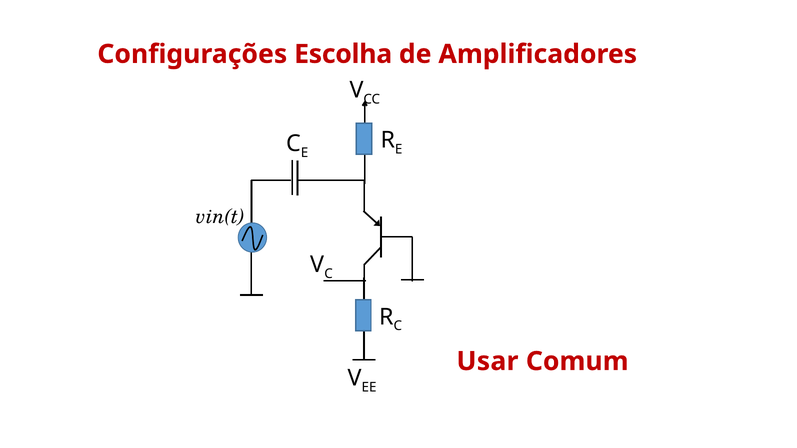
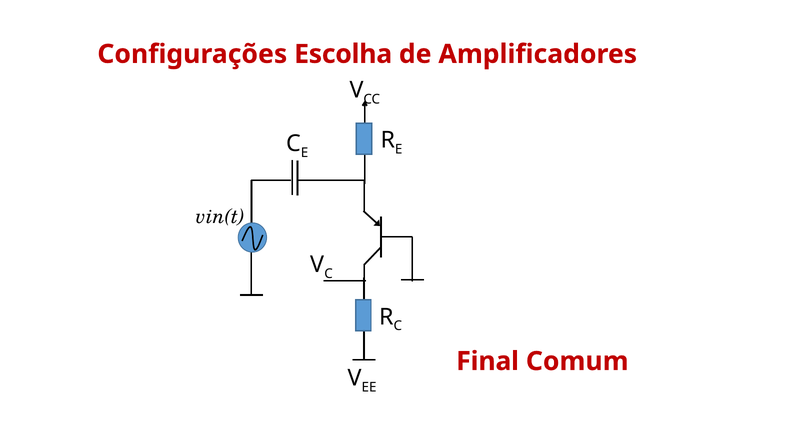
Usar: Usar -> Final (488, 362)
